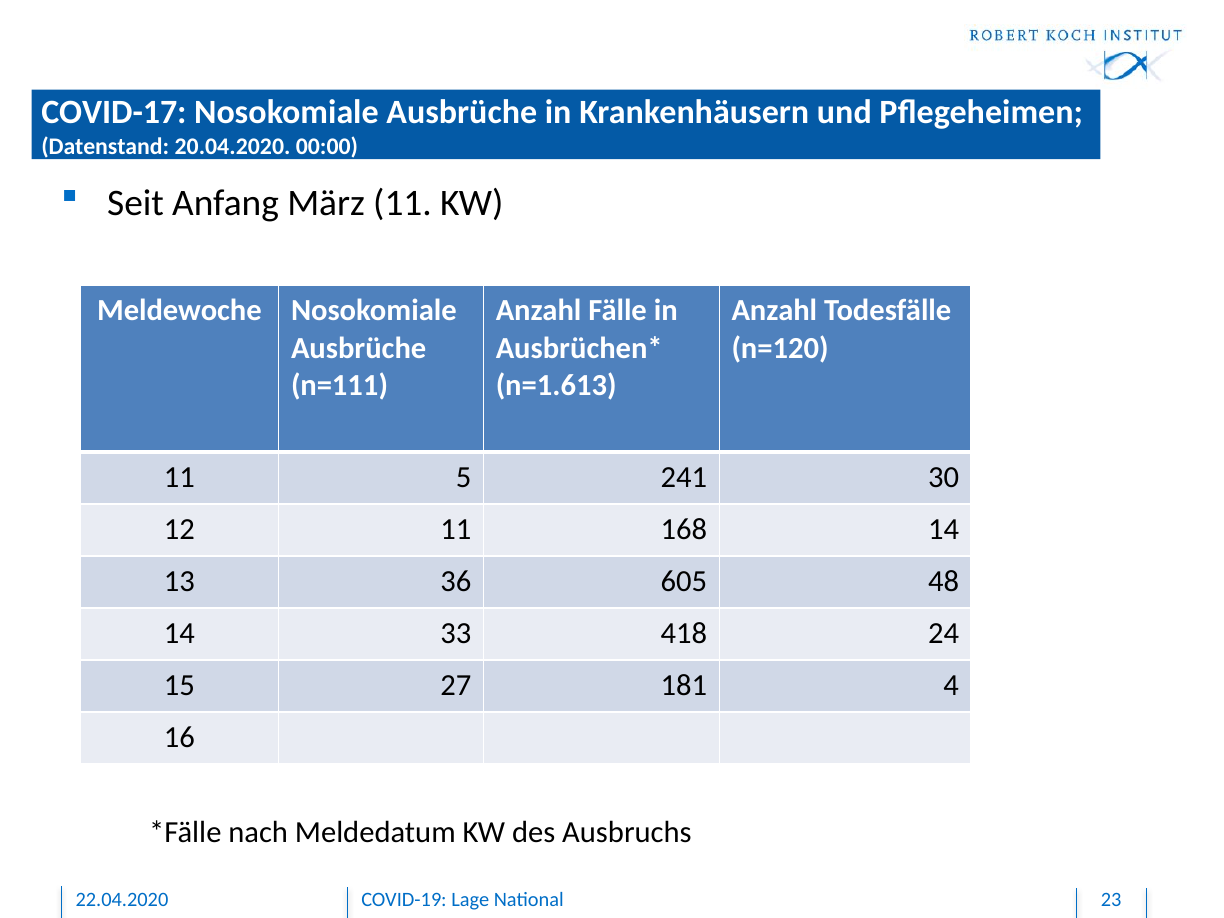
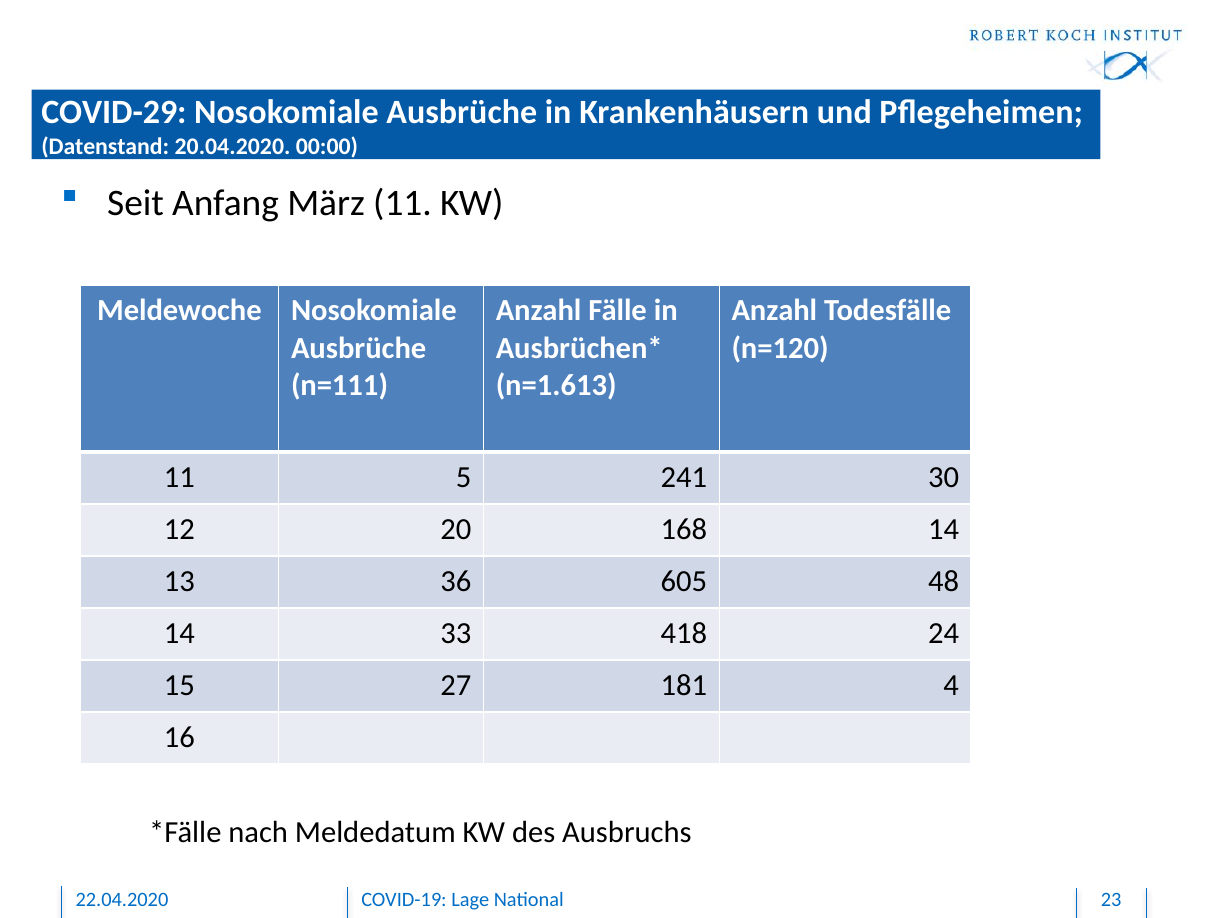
COVID-17: COVID-17 -> COVID-29 (114, 112)
12 11: 11 -> 20 (456, 529)
